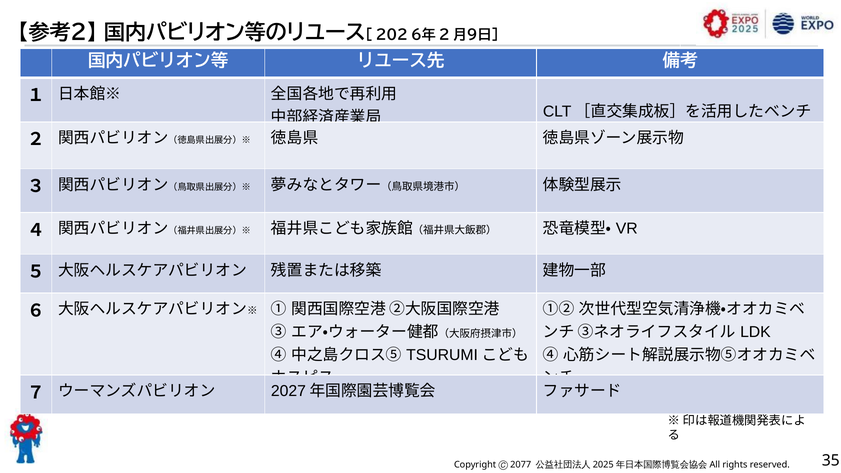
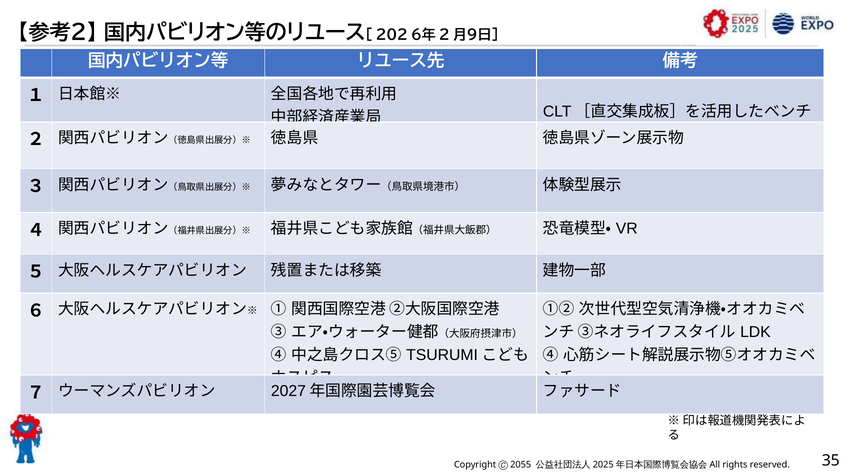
2077: 2077 -> 2055 (521, 465)
